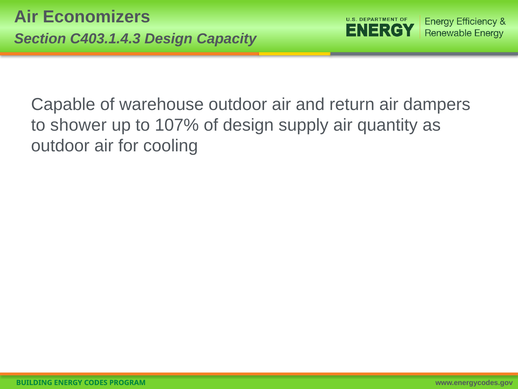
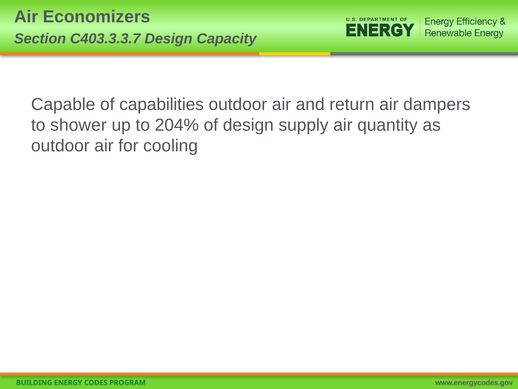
C403.1.4.3: C403.1.4.3 -> C403.3.3.7 (105, 39)
warehouse: warehouse -> capabilities (162, 104)
107%: 107% -> 204% (177, 125)
